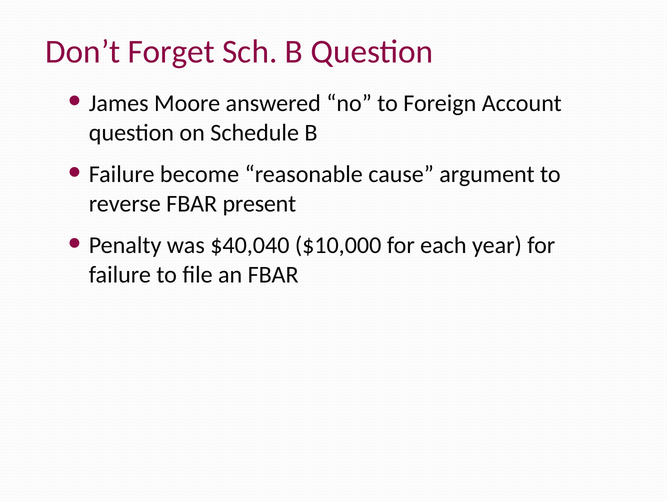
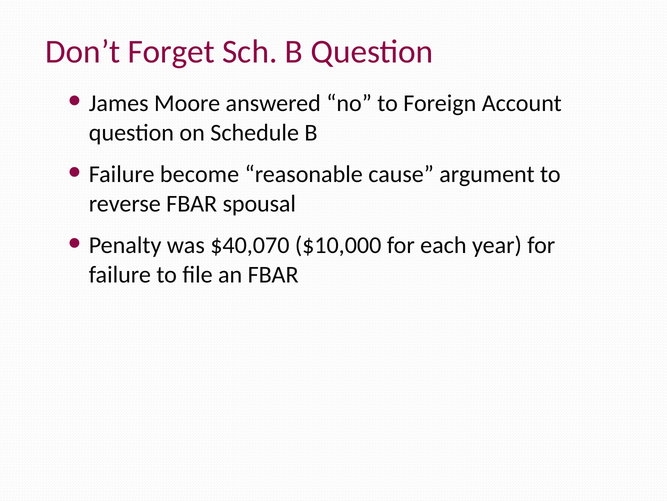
present: present -> spousal (259, 204)
$40,040: $40,040 -> $40,070 (250, 245)
